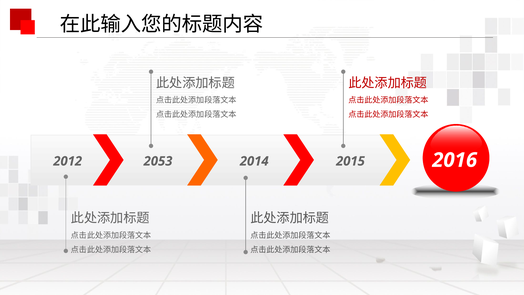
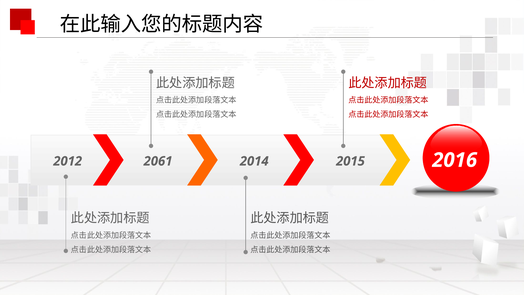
2053: 2053 -> 2061 (158, 161)
